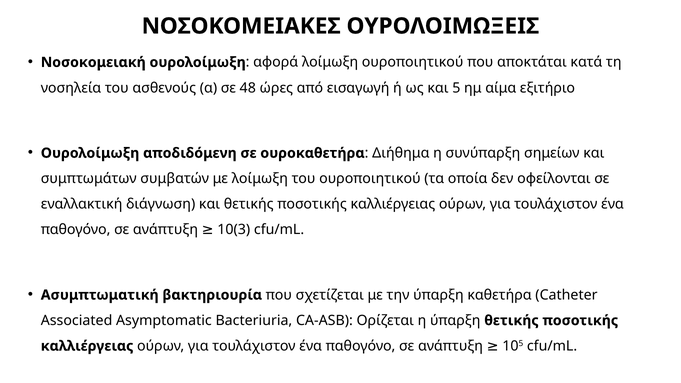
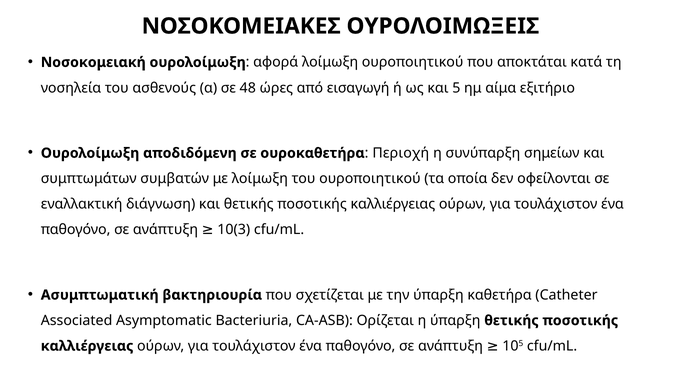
Διήθημα: Διήθημα -> Περιοχή (401, 153)
